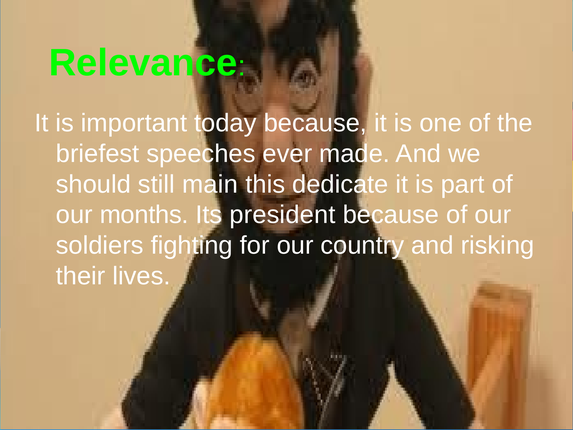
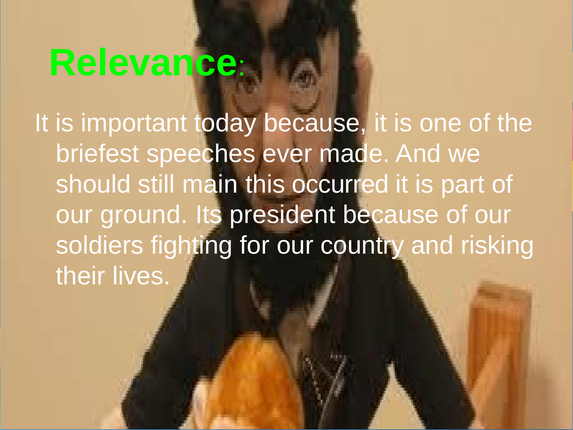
dedicate: dedicate -> occurred (340, 184)
months: months -> ground (144, 215)
